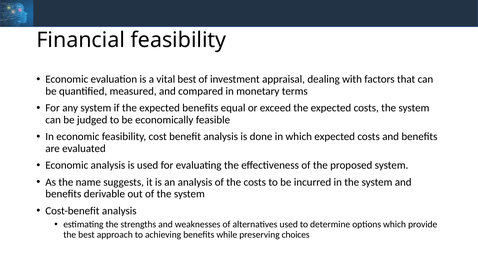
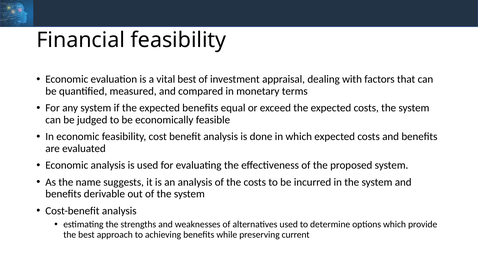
choices: choices -> current (296, 234)
